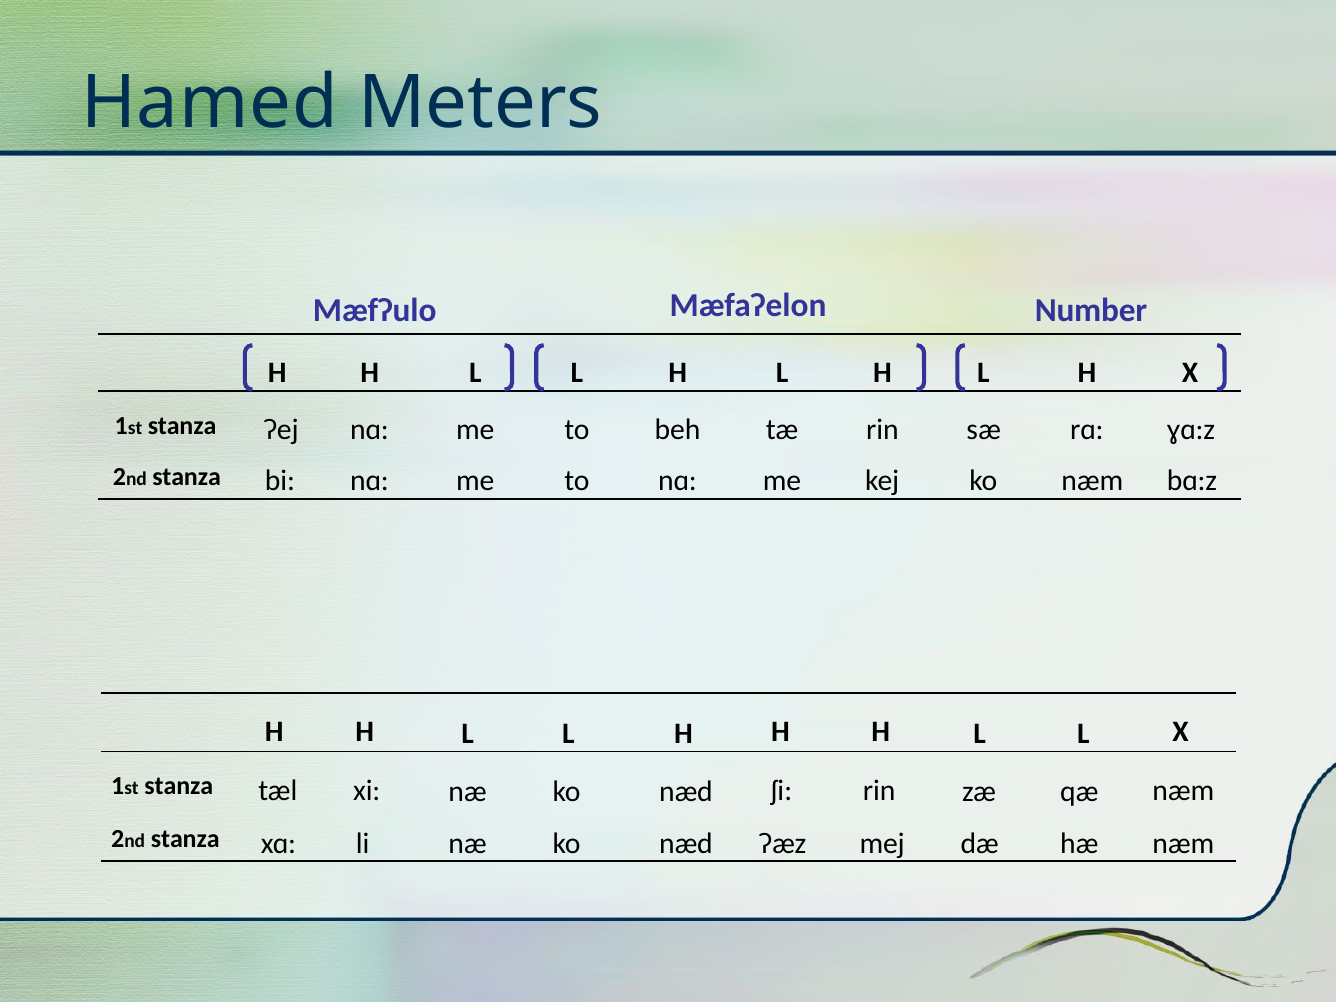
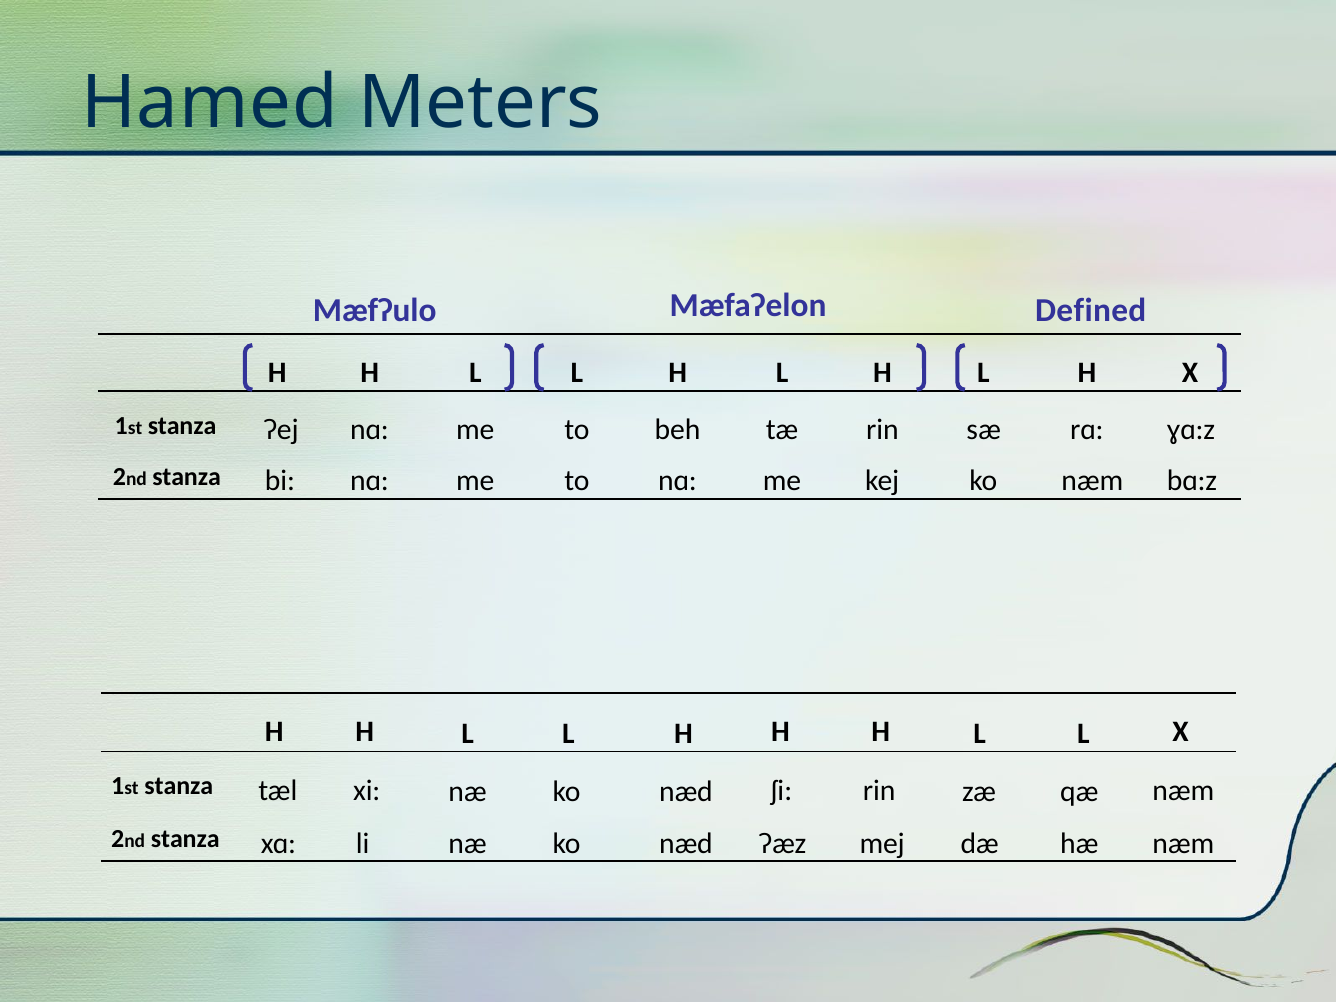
Number: Number -> Defined (1091, 311)
